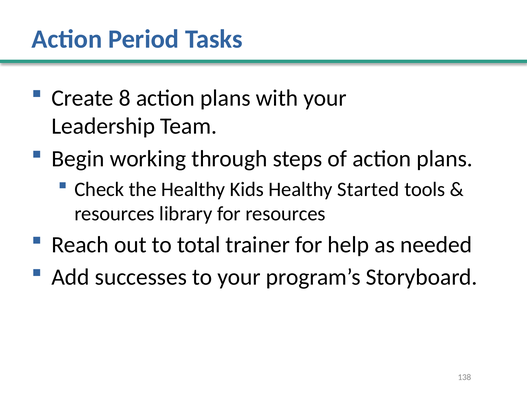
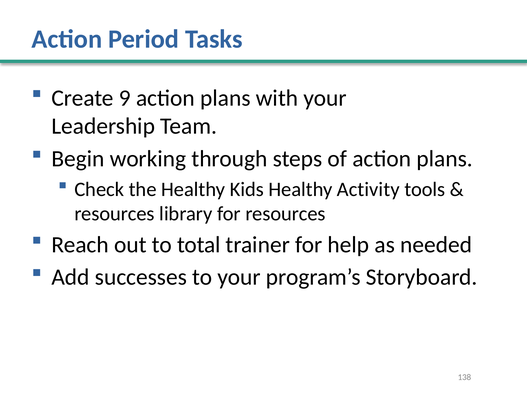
8: 8 -> 9 (125, 98)
Started: Started -> Activity (368, 189)
